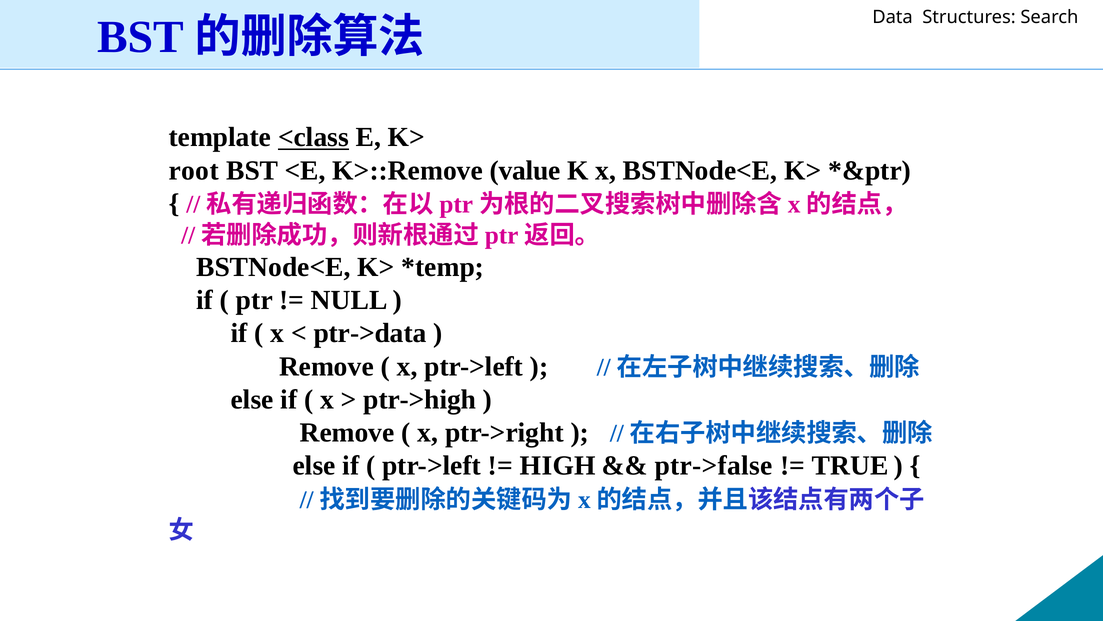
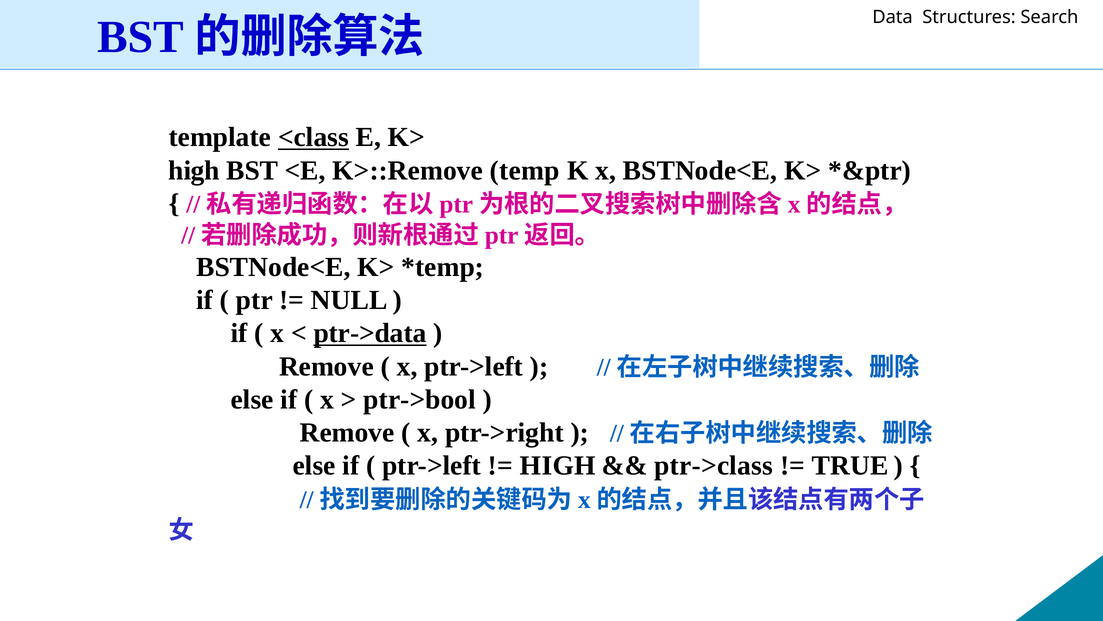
root: root -> high (194, 170)
value: value -> temp (525, 170)
ptr->data underline: none -> present (370, 333)
ptr->high: ptr->high -> ptr->bool (420, 399)
ptr->false: ptr->false -> ptr->class (714, 465)
